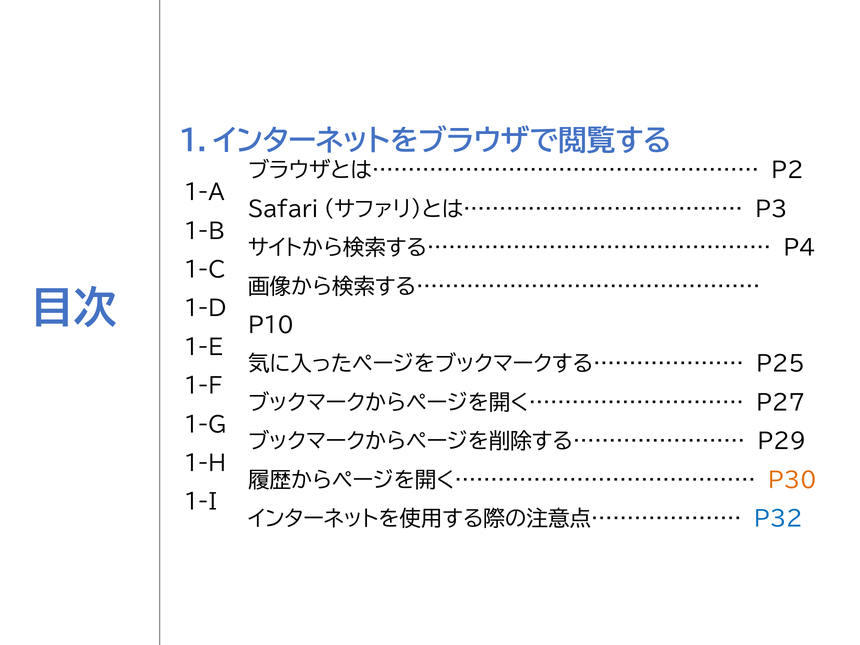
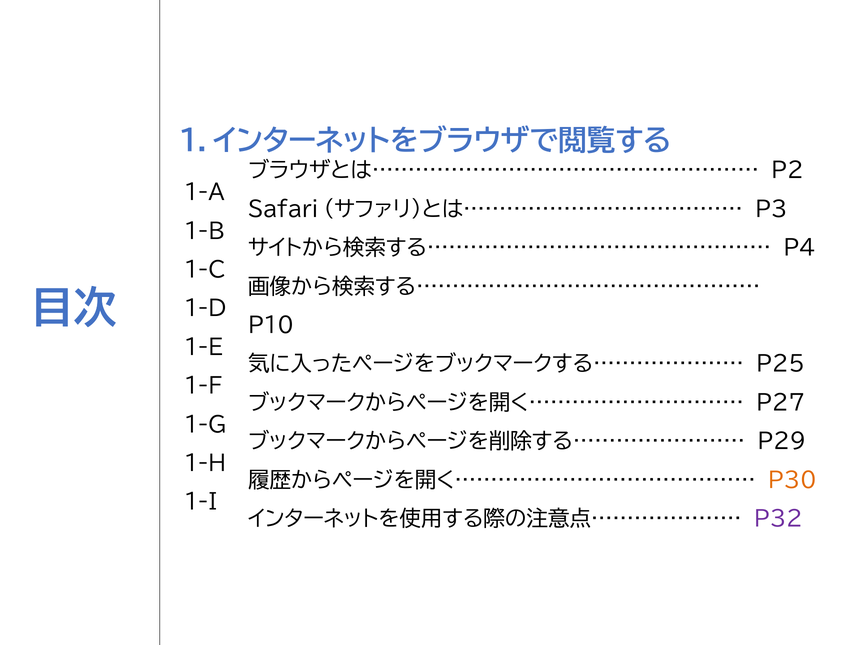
P32 colour: blue -> purple (778, 519)
